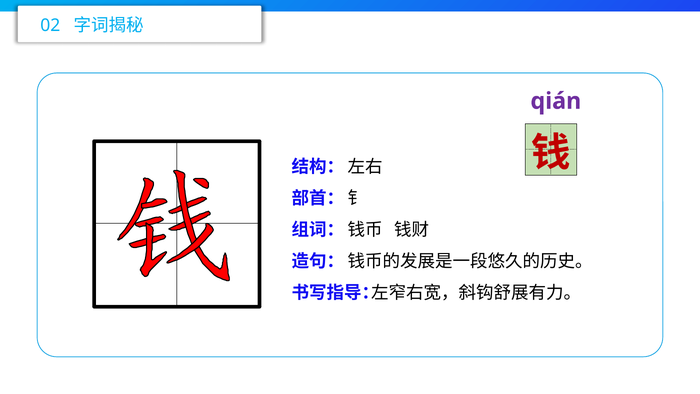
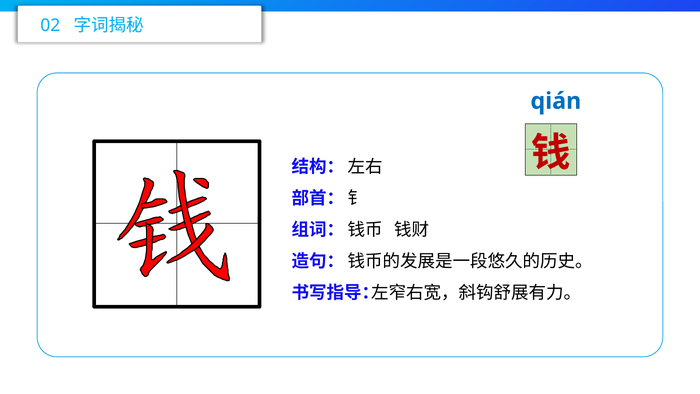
qián colour: purple -> blue (556, 101)
